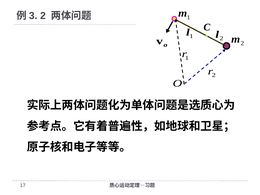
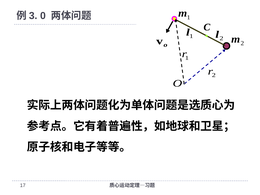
2: 2 -> 0 (43, 16)
